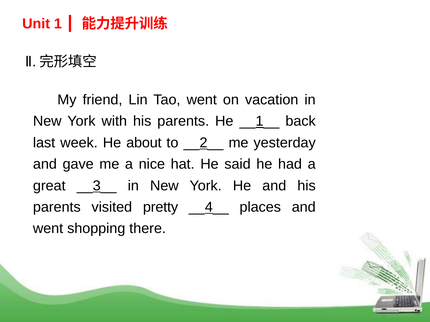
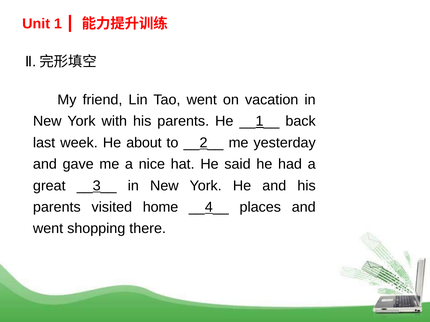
pretty: pretty -> home (161, 207)
